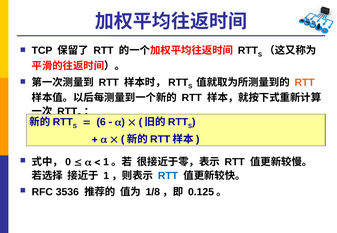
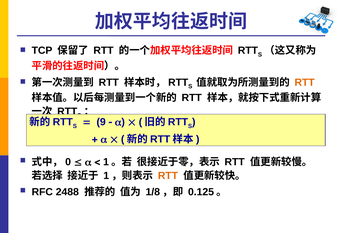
6: 6 -> 9 (101, 122)
RTT colour: blue -> orange (168, 176)
3536: 3536 -> 2488 (67, 192)
